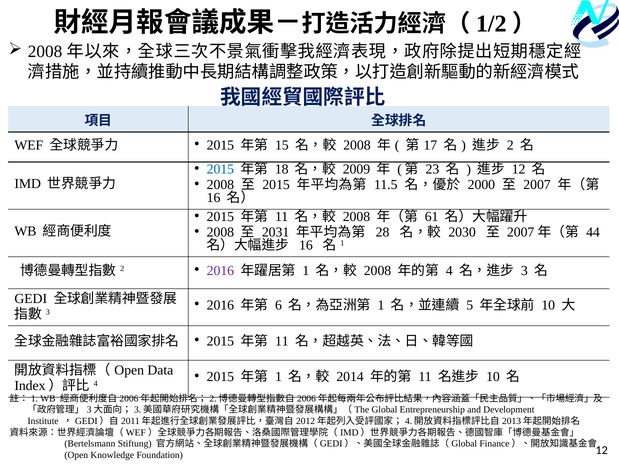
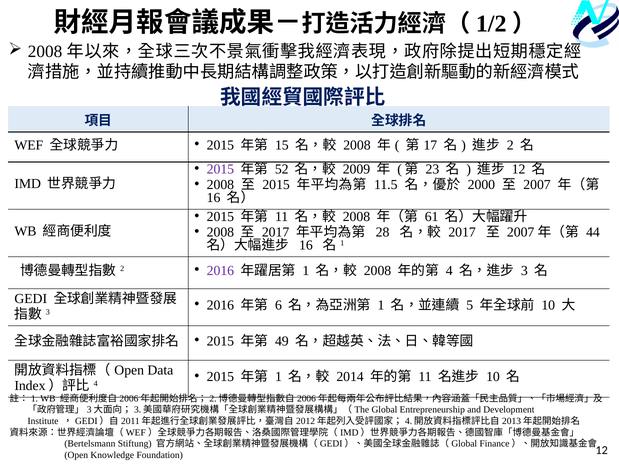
2015 colour: blue -> purple (220, 170)
18: 18 -> 52 (282, 170)
2031: 2031 -> 2017 (276, 232)
2030: 2030 -> 2017 (462, 232)
11: 11 -> 49 (282, 341)
